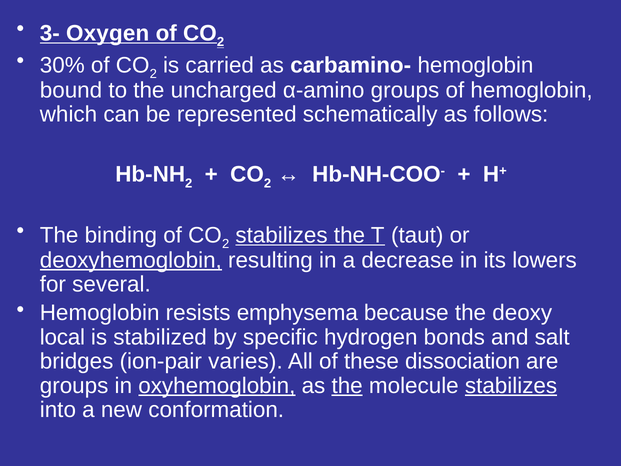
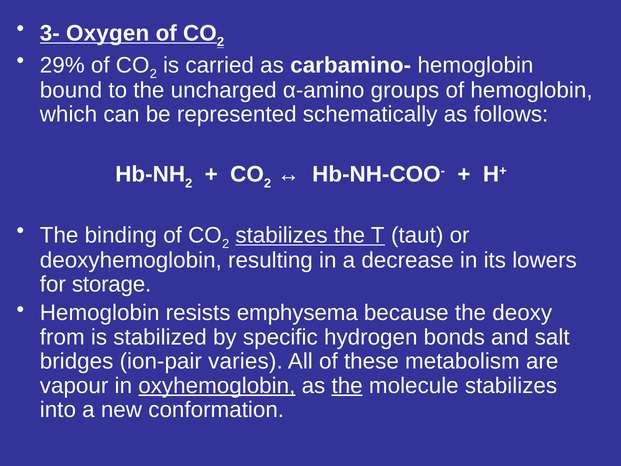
30%: 30% -> 29% (62, 65)
deoxyhemoglobin underline: present -> none (131, 260)
several: several -> storage (112, 284)
local: local -> from (62, 337)
dissociation: dissociation -> metabolism (462, 361)
groups: groups -> vapour (74, 385)
stabilizes underline: present -> none (511, 385)
